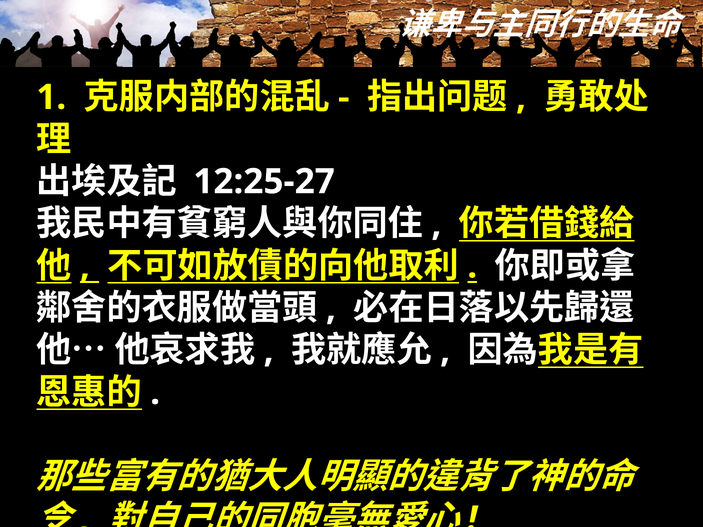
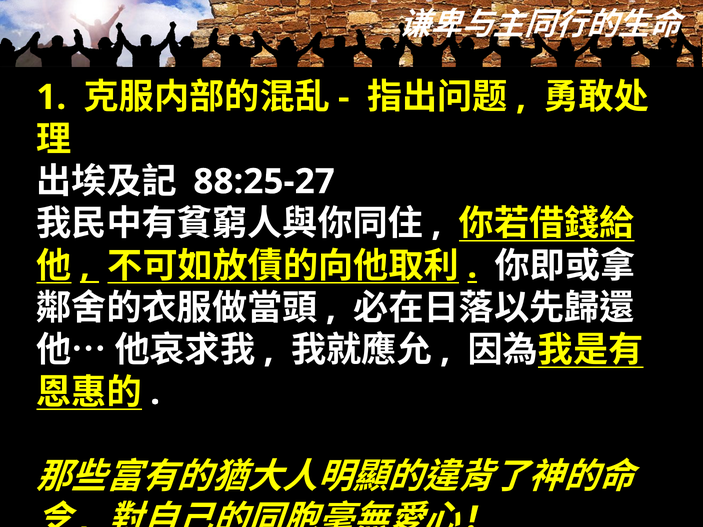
12:25-27: 12:25-27 -> 88:25-27 (264, 182)
